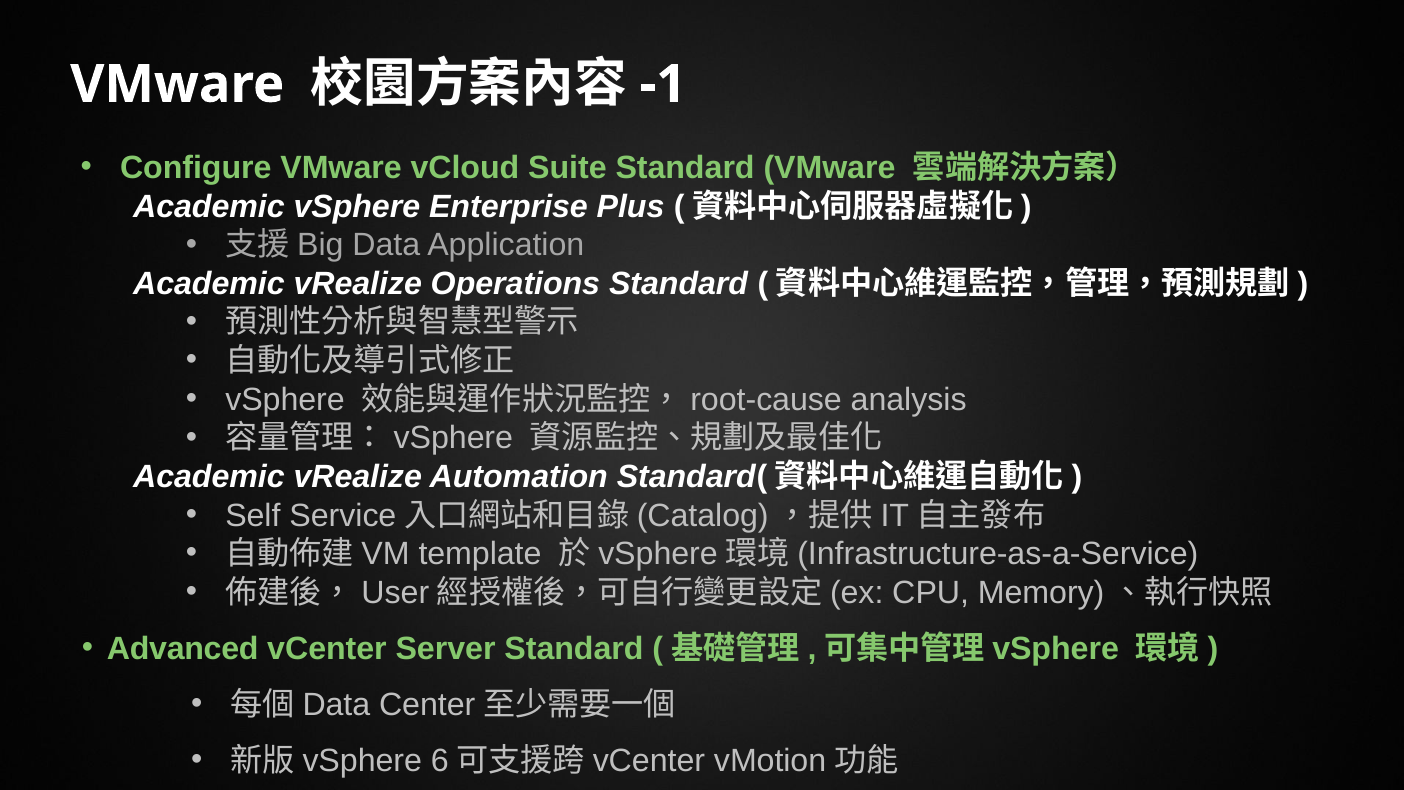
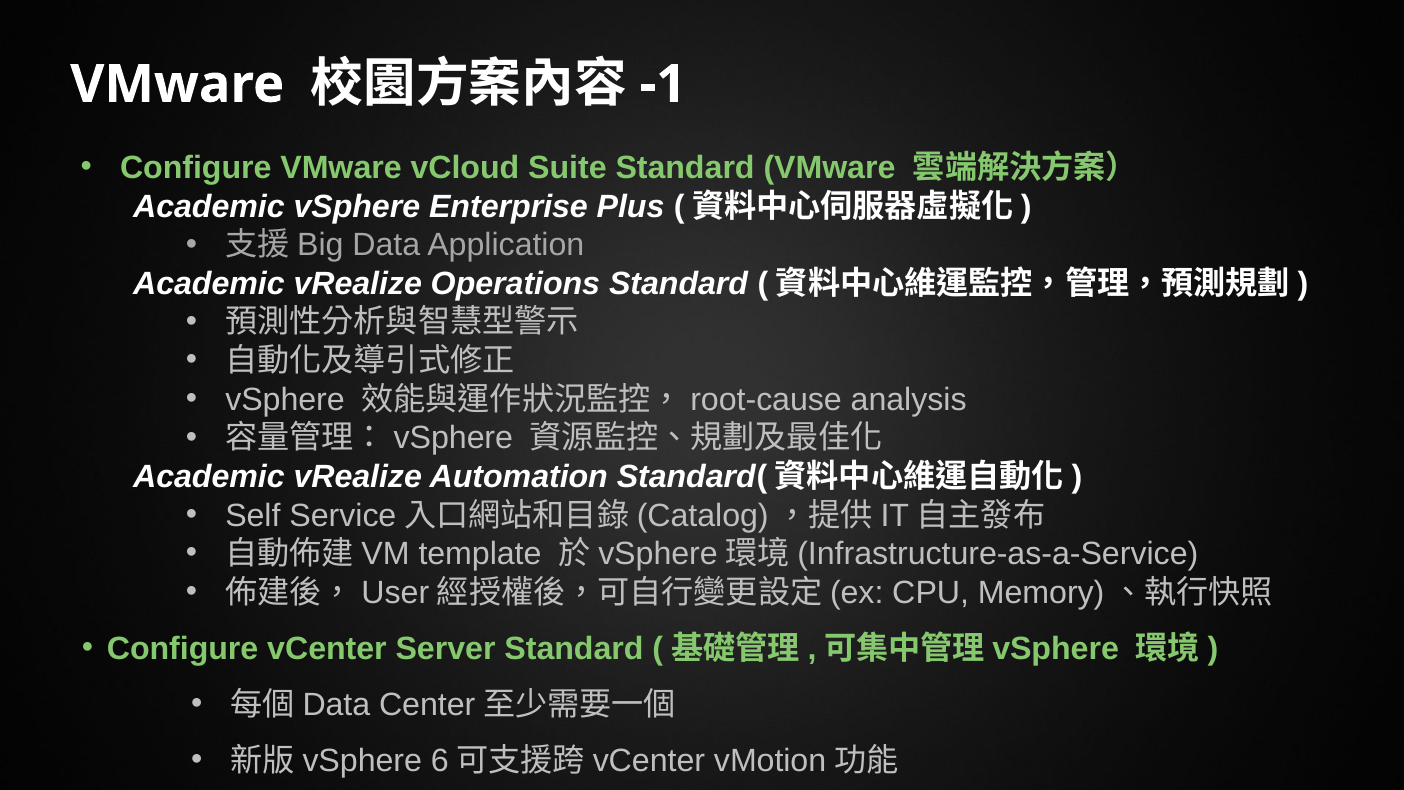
Advanced: Advanced -> Configure (183, 649)
